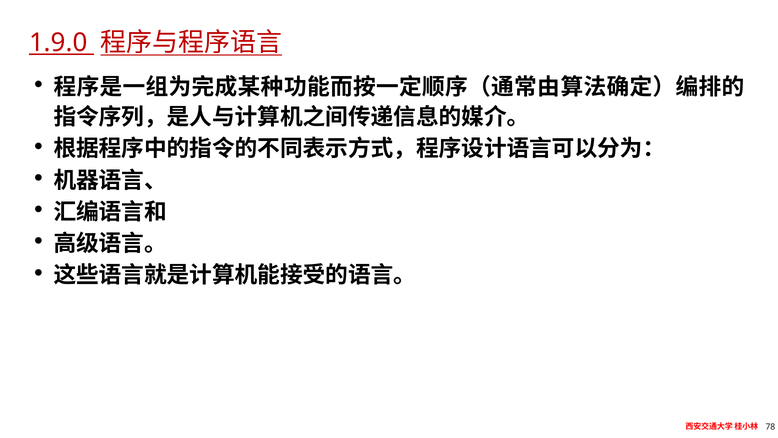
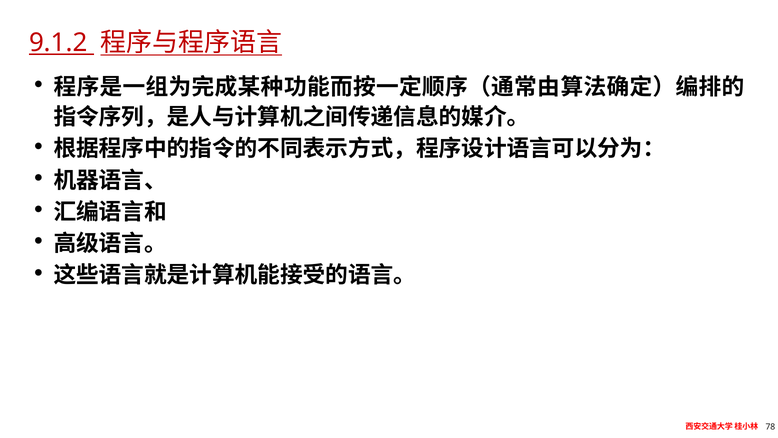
1.9.0: 1.9.0 -> 9.1.2 (58, 42)
